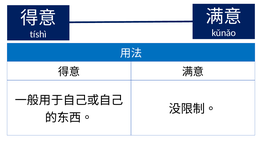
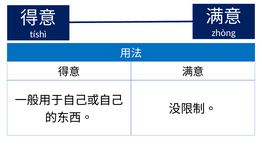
kǔnǎo: kǔnǎo -> zhòng (224, 33)
